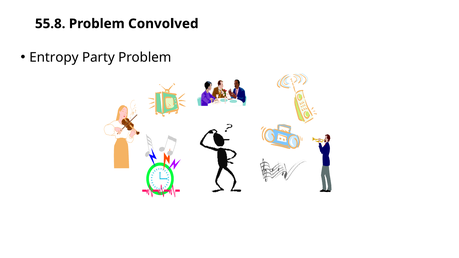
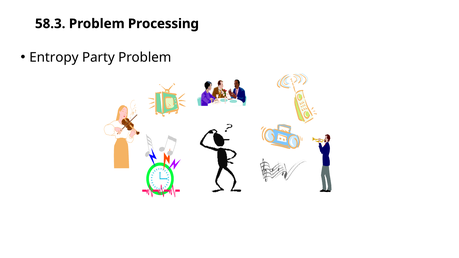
55.8: 55.8 -> 58.3 (50, 24)
Convolved: Convolved -> Processing (163, 24)
